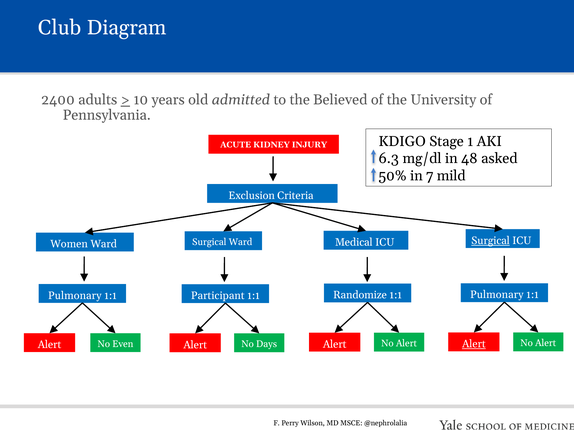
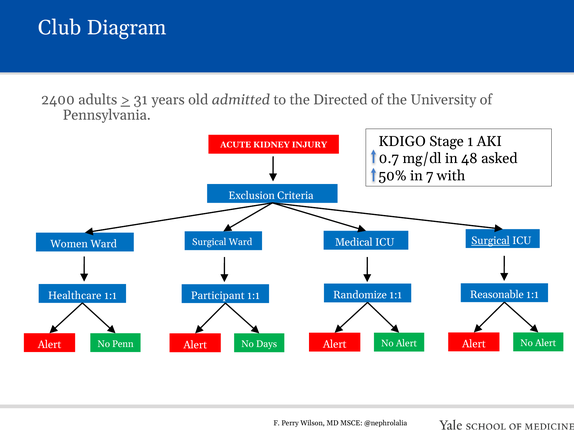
10: 10 -> 31 (141, 100)
Believed: Believed -> Directed (340, 100)
6.3: 6.3 -> 0.7 (389, 159)
mild: mild -> with (451, 176)
Pulmonary: Pulmonary -> Reasonable (497, 295)
Pulmonary: Pulmonary -> Healthcare (75, 296)
Alert underline: present -> none (474, 344)
Even: Even -> Penn (123, 344)
